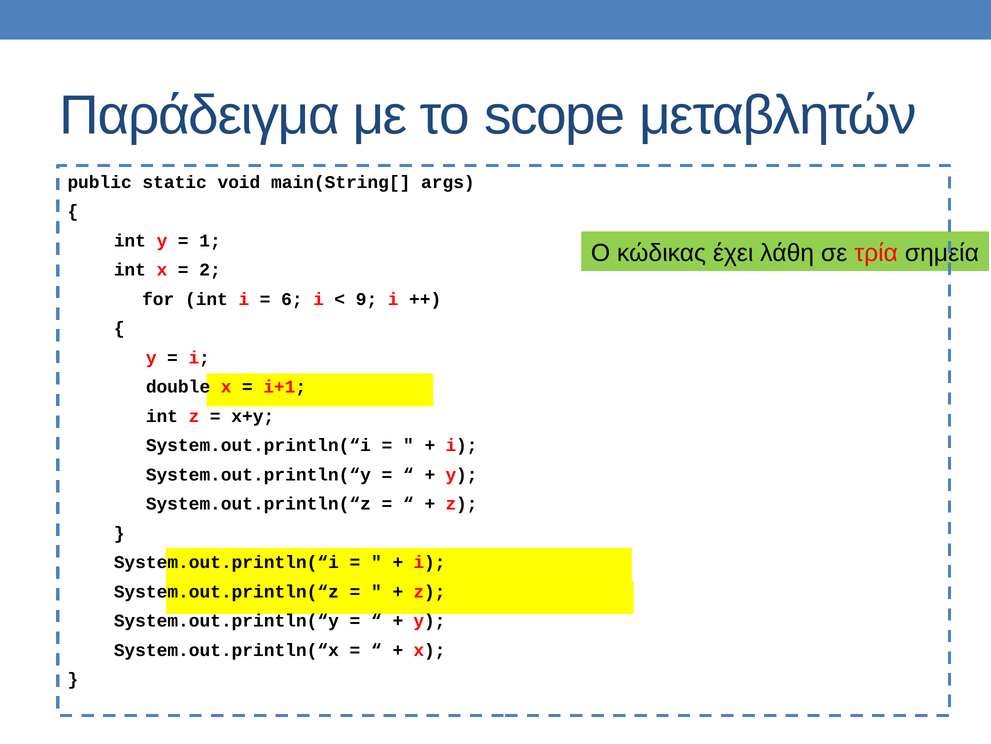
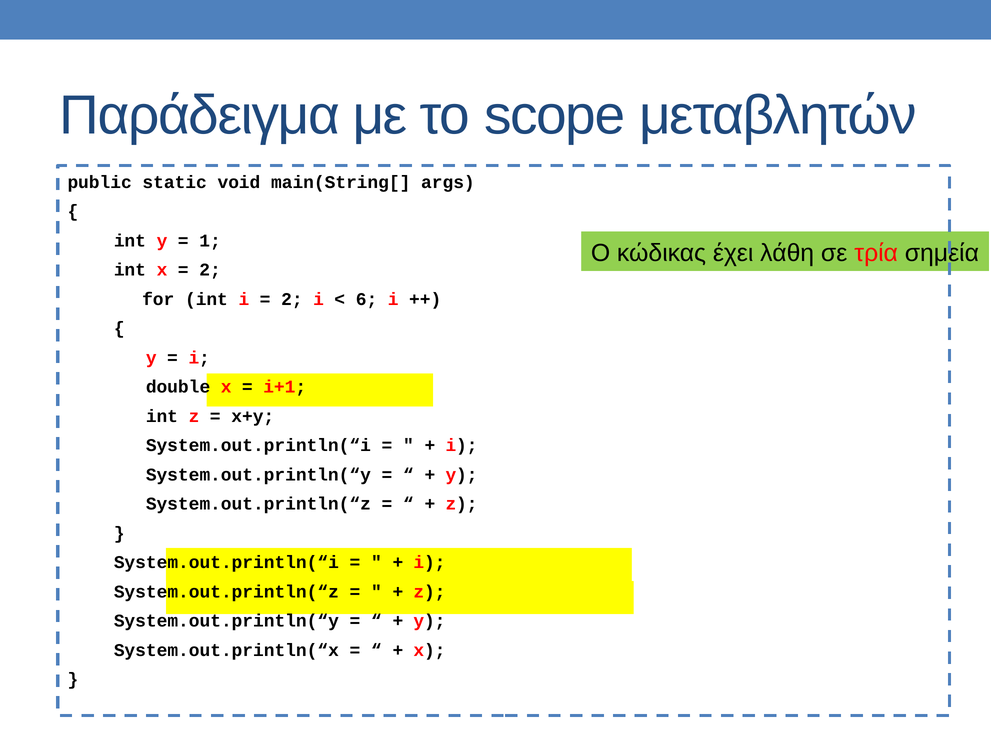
6: 6 -> 2 (292, 299)
9: 9 -> 6 (367, 299)
